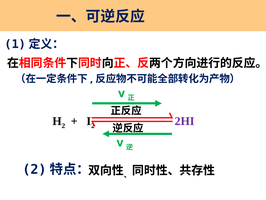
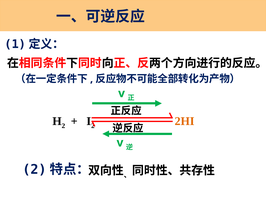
2HI colour: purple -> orange (185, 121)
